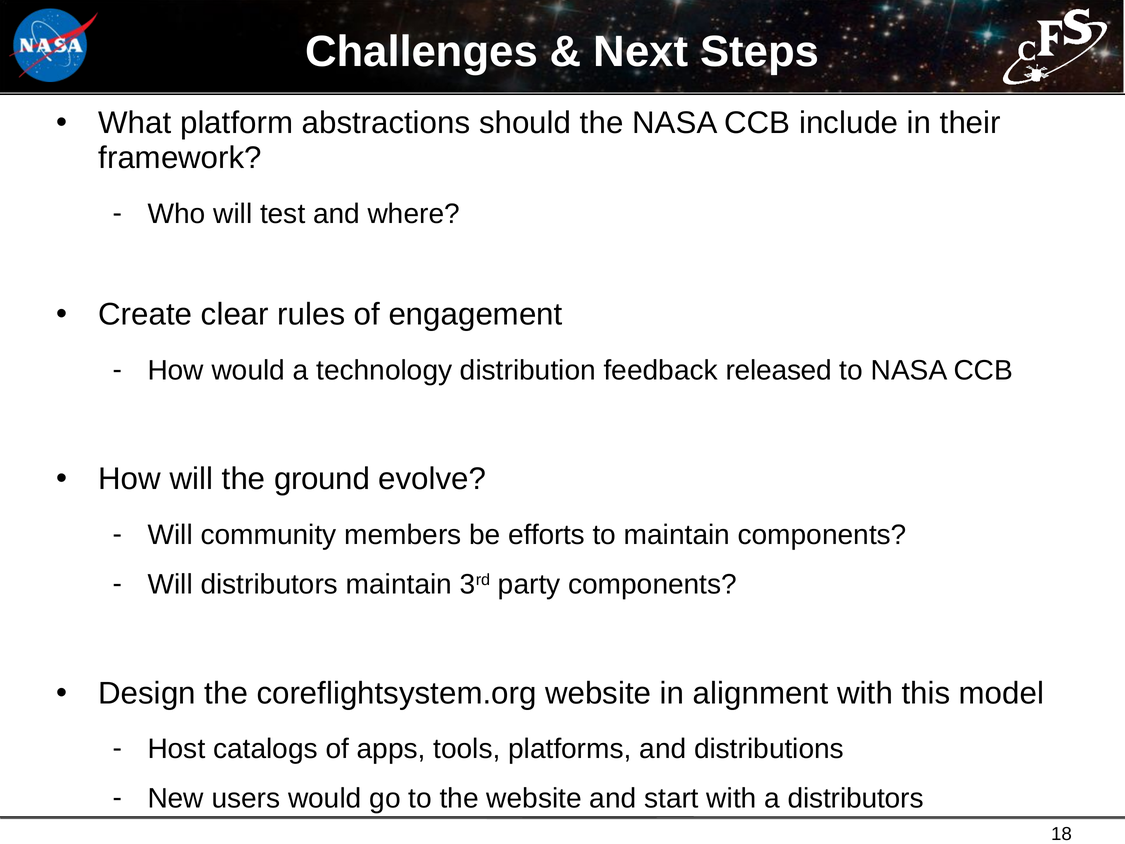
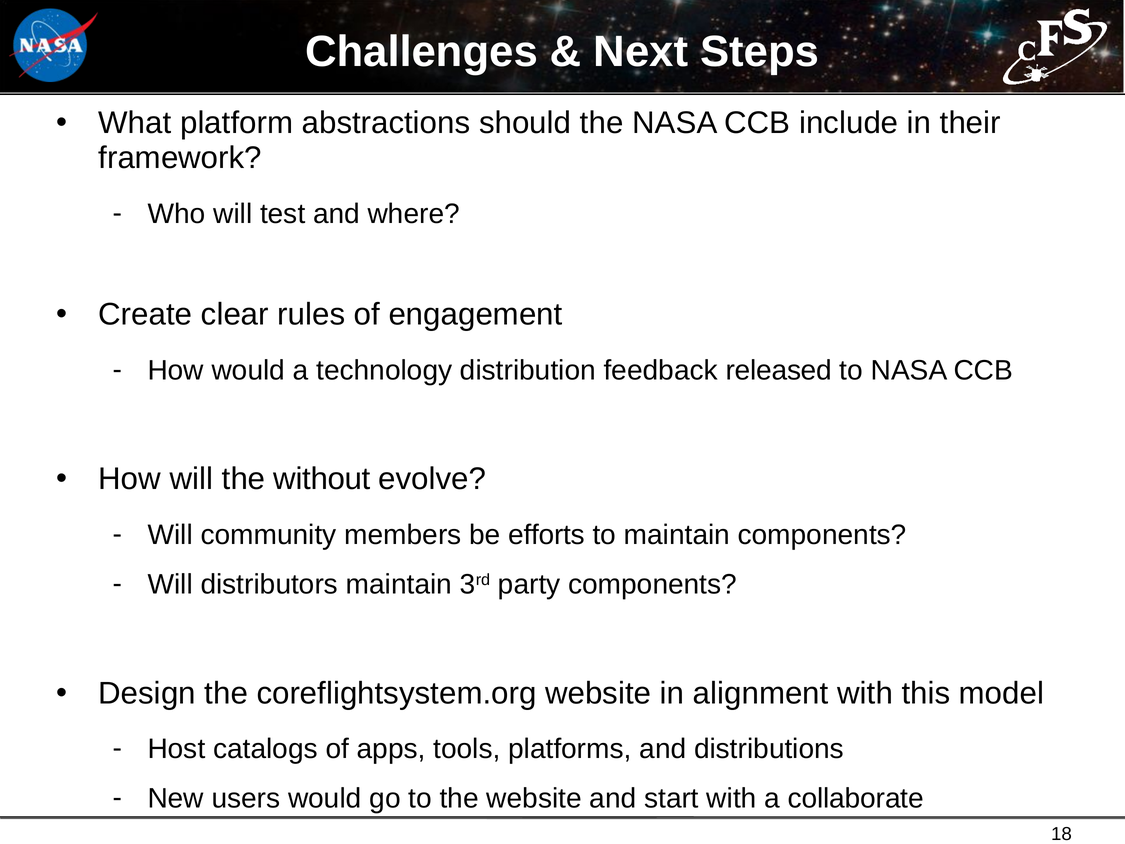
ground: ground -> without (322, 479)
a distributors: distributors -> collaborate (856, 798)
